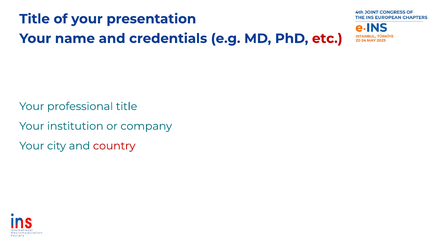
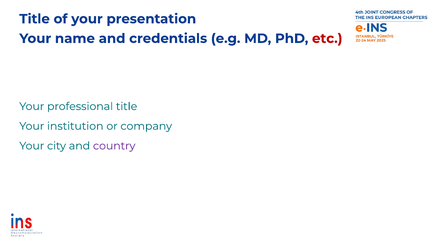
country colour: red -> purple (114, 145)
